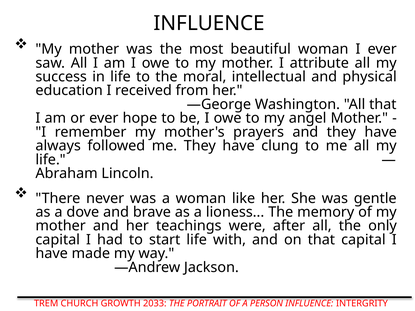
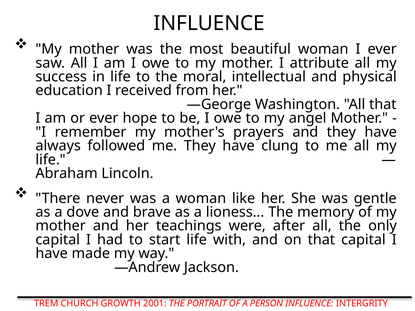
2033: 2033 -> 2001 (155, 304)
